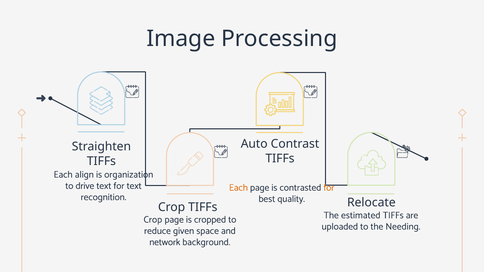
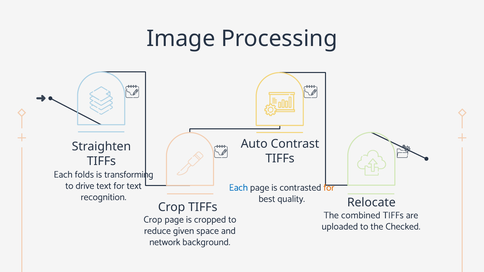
align: align -> folds (84, 175)
organization: organization -> transforming (129, 175)
Each colour: orange -> blue (238, 188)
estimated: estimated -> combined (361, 215)
Needing: Needing -> Checked (403, 227)
